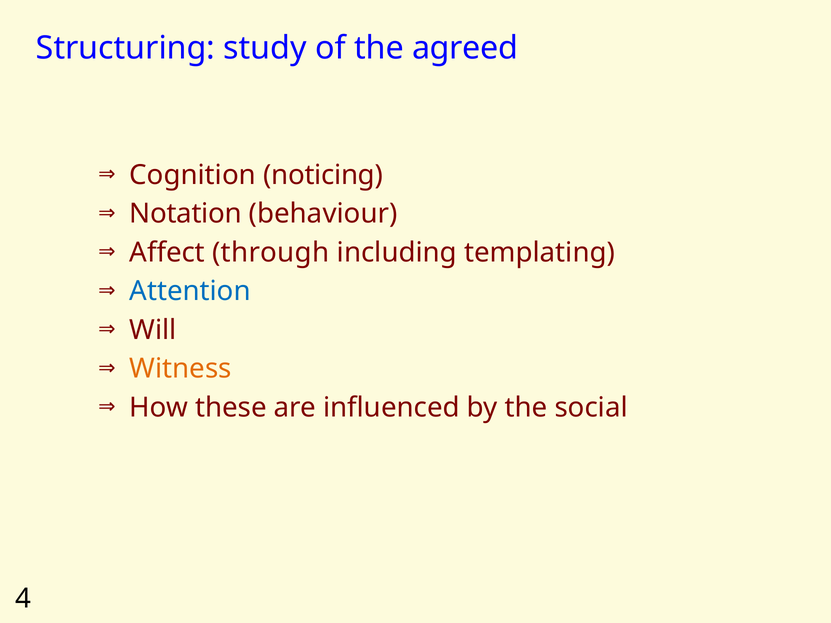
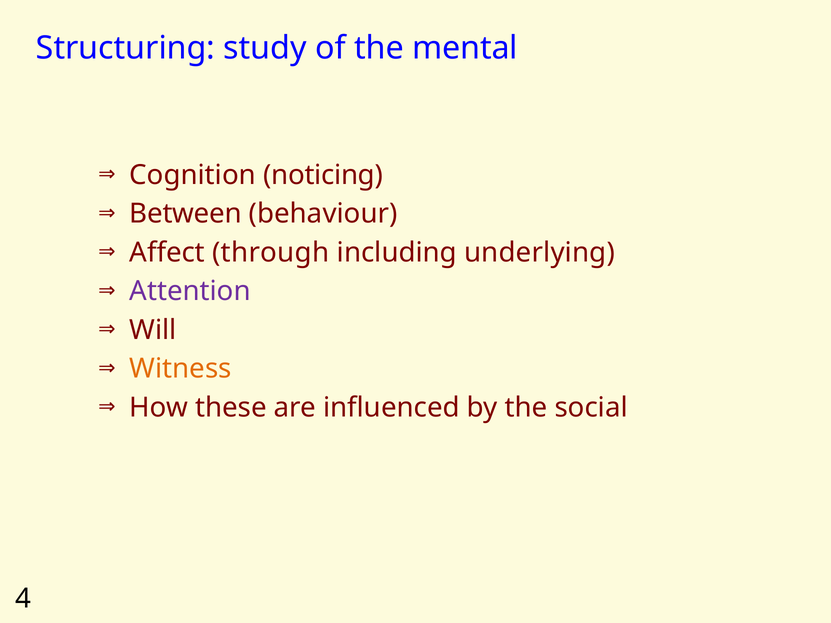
agreed: agreed -> mental (465, 48)
Notation: Notation -> Between (186, 214)
templating: templating -> underlying (540, 252)
Attention colour: blue -> purple (190, 291)
